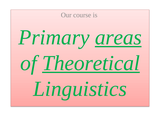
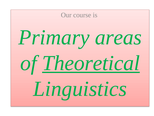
areas underline: present -> none (118, 37)
